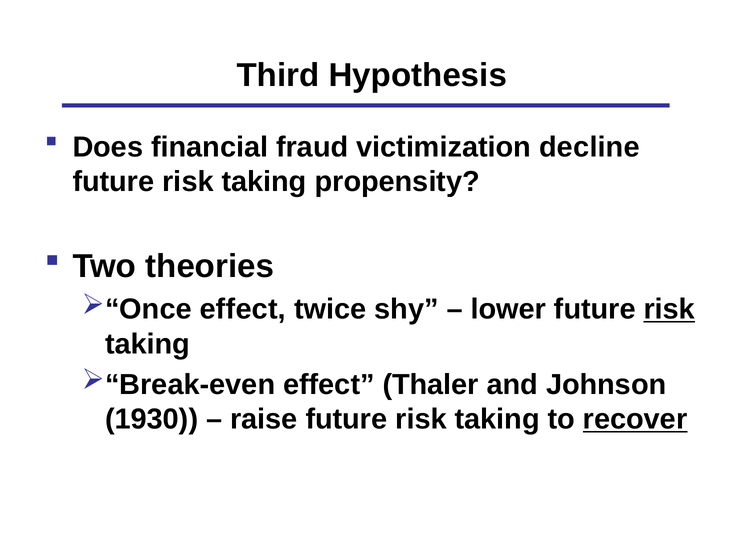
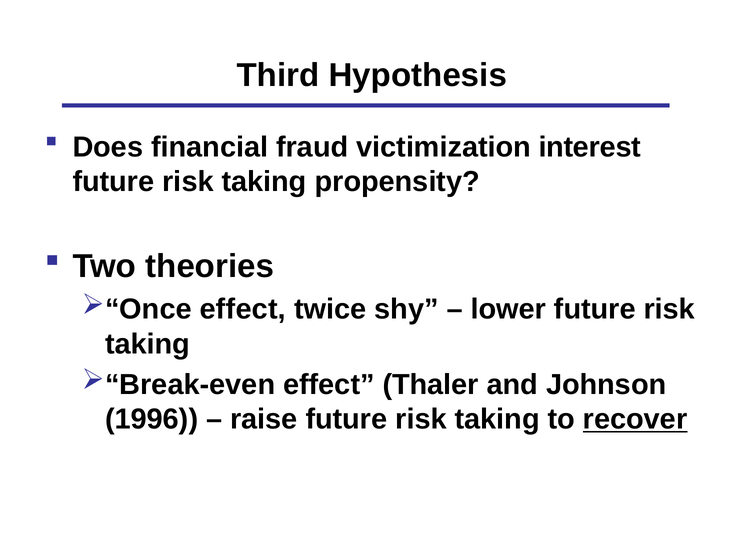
decline: decline -> interest (590, 147)
risk underline: present -> none (669, 309)
1930: 1930 -> 1996 (152, 419)
